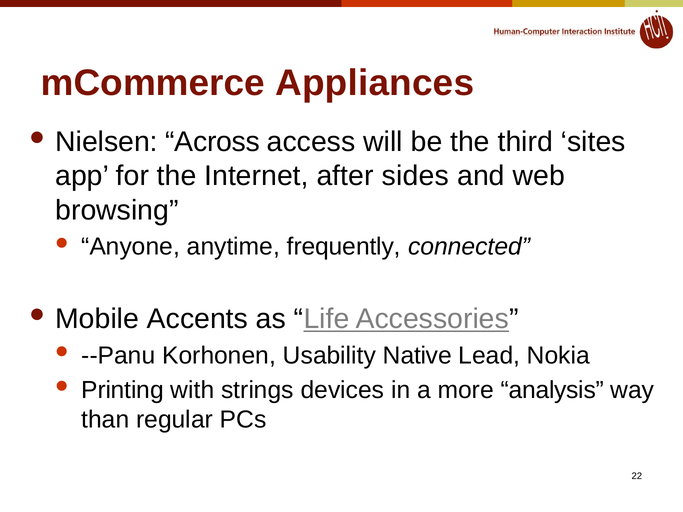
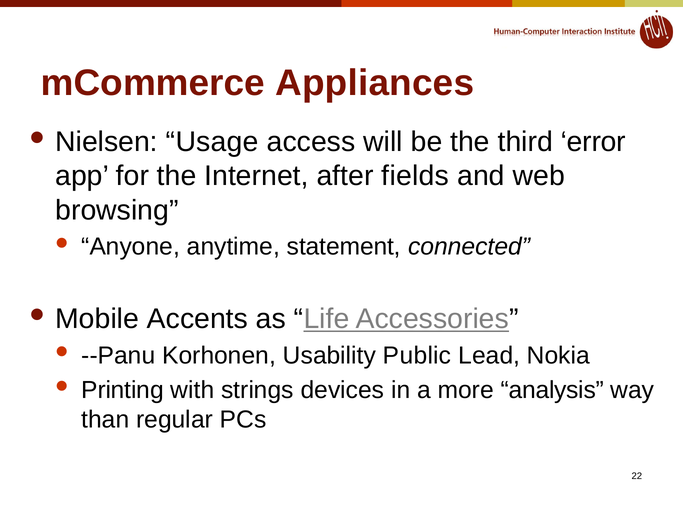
Across: Across -> Usage (212, 142)
sites: sites -> error (593, 142)
sides: sides -> fields (415, 176)
frequently: frequently -> statement (344, 247)
Native: Native -> Public (417, 356)
